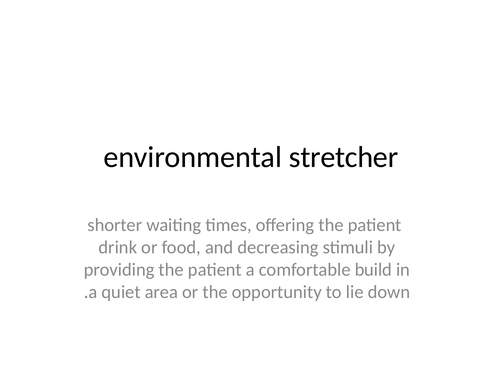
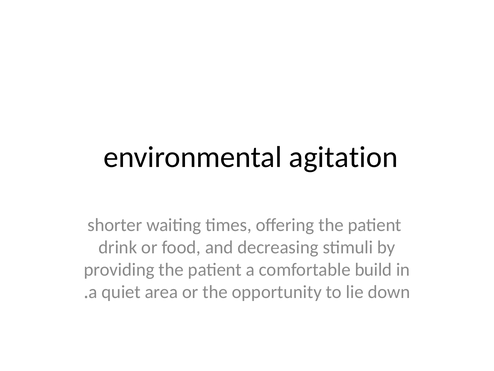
stretcher: stretcher -> agitation (343, 157)
